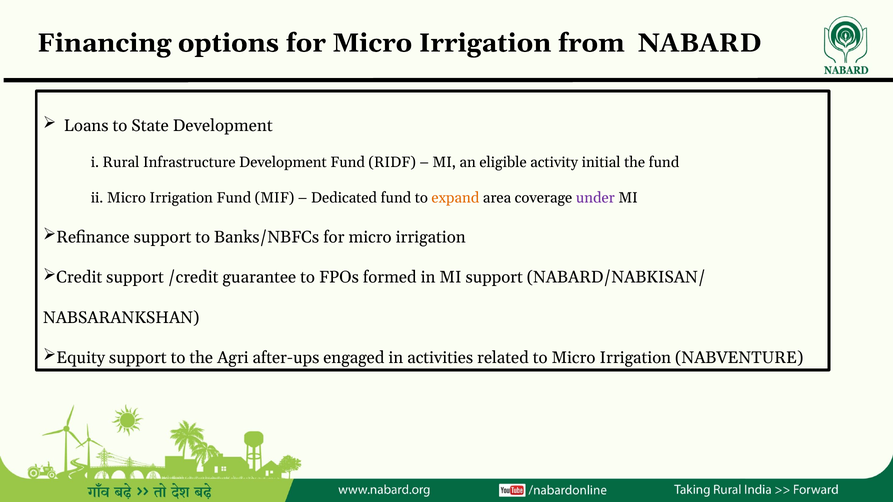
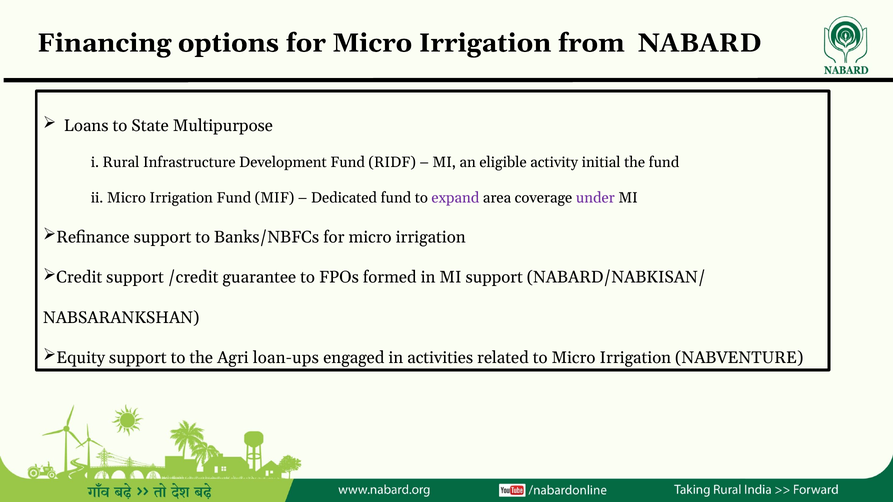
State Development: Development -> Multipurpose (223, 126)
expand colour: orange -> purple (455, 198)
after-ups: after-ups -> loan-ups (286, 358)
